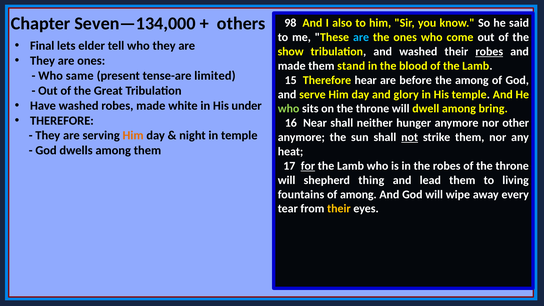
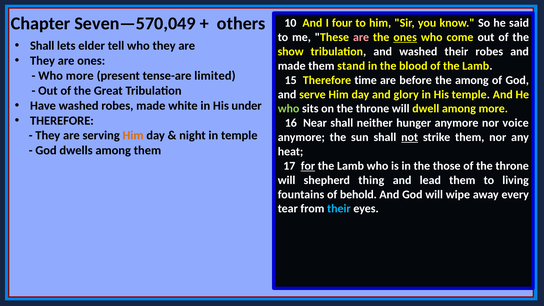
Seven—134,000: Seven—134,000 -> Seven—570,049 (135, 24)
98: 98 -> 10 (290, 23)
also: also -> four (342, 23)
are colour: light blue -> pink (361, 37)
ones underline: none -> present (405, 37)
Final: Final -> Shall (42, 46)
robes underline: present -> none (489, 52)
Who same: same -> more (80, 76)
hear: hear -> time (366, 80)
among bring: bring -> more (493, 109)
other: other -> voice (516, 123)
the robes: robes -> those (447, 166)
of among: among -> behold (358, 194)
their colour: yellow -> light blue (339, 209)
